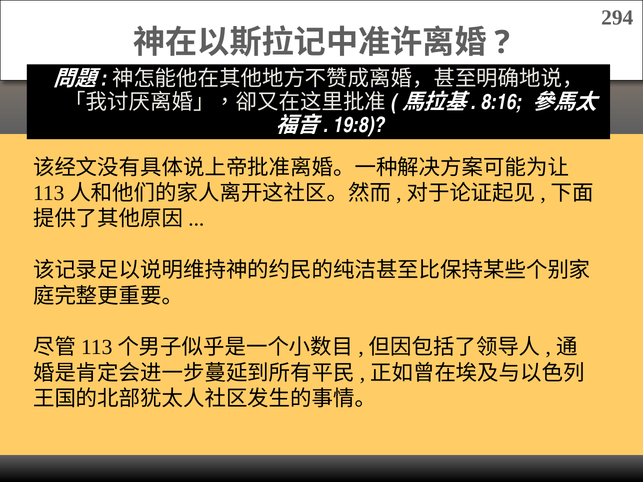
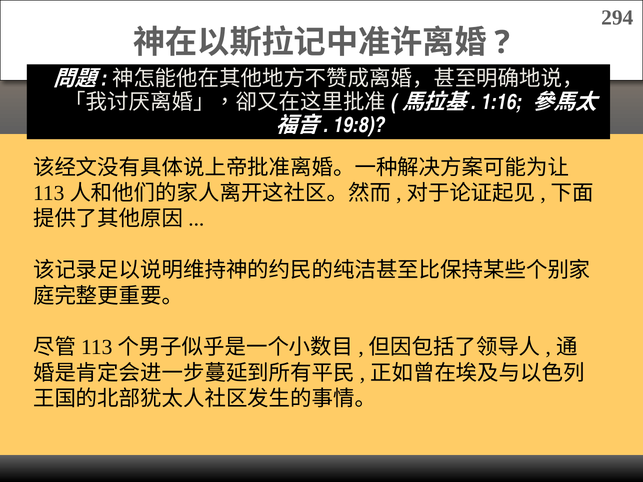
8:16: 8:16 -> 1:16 (502, 102)
